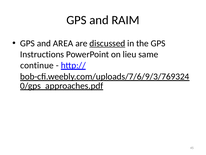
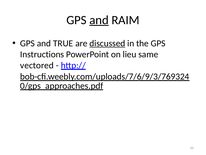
and underline: none -> present (99, 20)
AREA: AREA -> TRUE (63, 43)
continue: continue -> vectored (37, 65)
